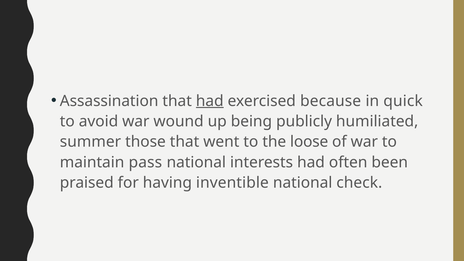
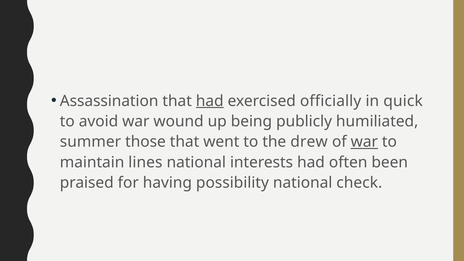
because: because -> officially (331, 101)
loose: loose -> drew (309, 142)
war underline: none -> present (364, 142)
pass: pass -> lines (145, 162)
inventible: inventible -> possibility (232, 183)
